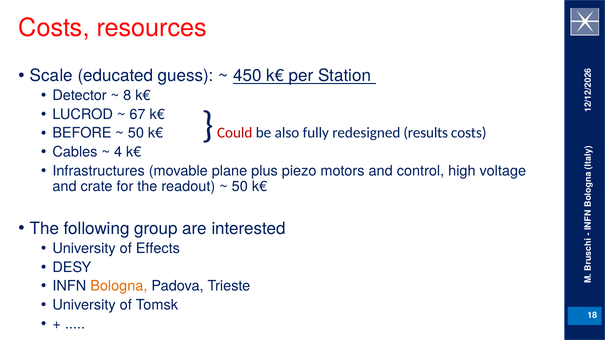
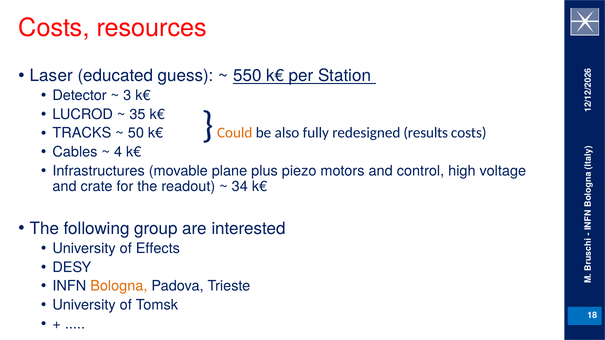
Scale: Scale -> Laser (51, 76)
450: 450 -> 550 (247, 76)
8: 8 -> 3 (127, 96)
67: 67 -> 35 (137, 115)
Could colour: red -> orange (235, 133)
BEFORE: BEFORE -> TRACKS (82, 133)
50: 50 -> 34 (240, 187)
